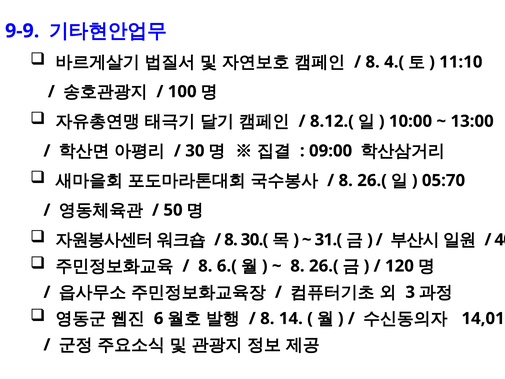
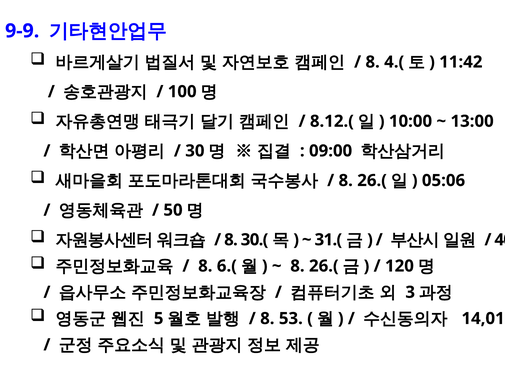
11:10: 11:10 -> 11:42 (461, 62)
05:70: 05:70 -> 05:06 (444, 180)
6: 6 -> 5 (159, 318)
14: 14 -> 53 (291, 318)
